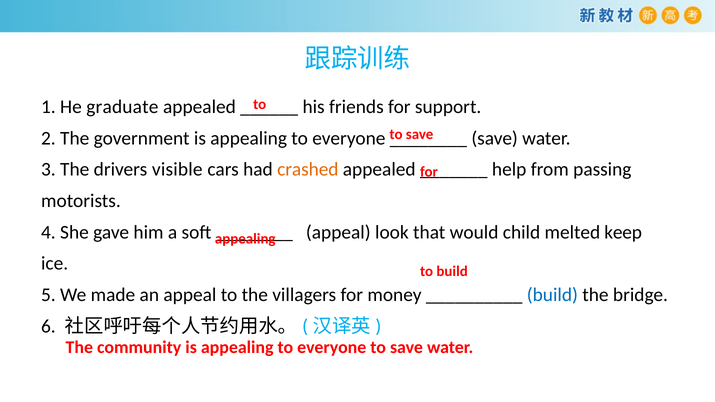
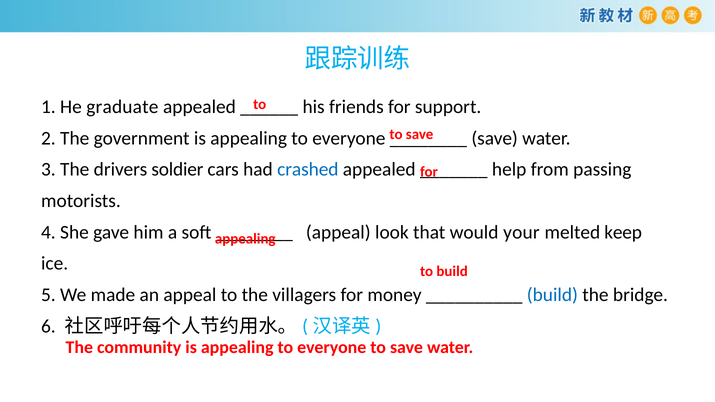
visible: visible -> soldier (177, 170)
crashed colour: orange -> blue (308, 170)
child: child -> your (521, 232)
